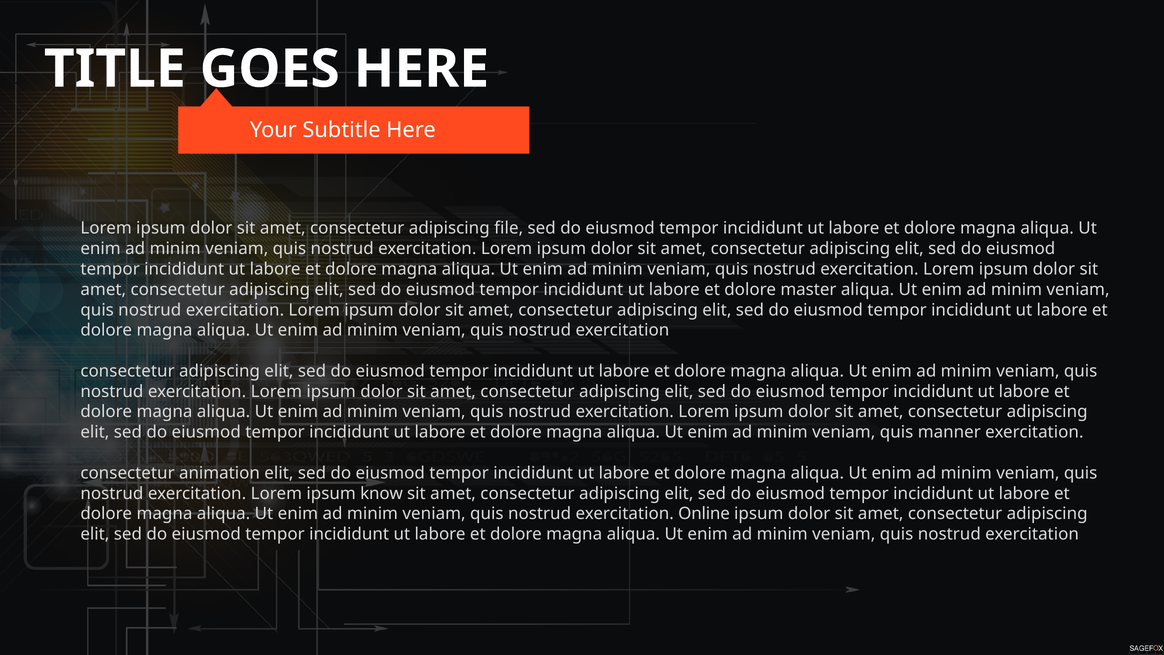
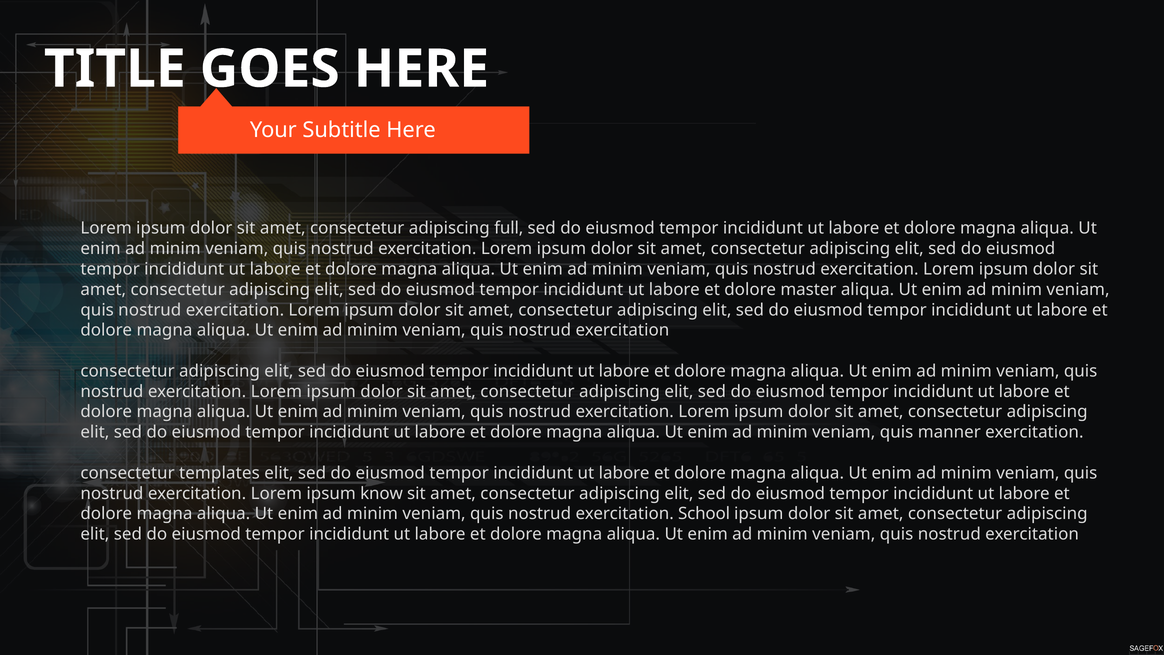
file: file -> full (509, 228)
animation: animation -> templates (219, 473)
Online: Online -> School (704, 514)
